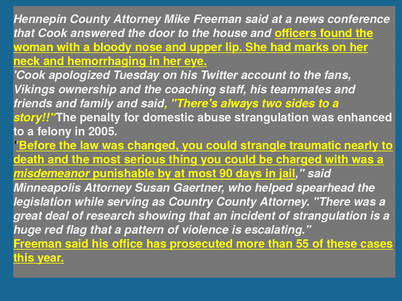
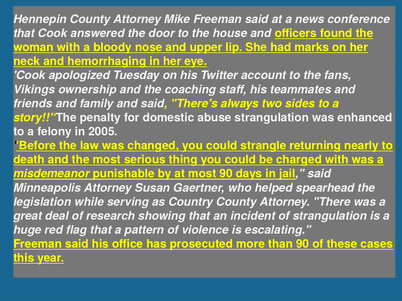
traumatic: traumatic -> returning (315, 146)
than 55: 55 -> 90 (303, 244)
